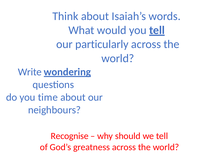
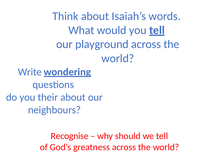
particularly: particularly -> playground (102, 44)
time: time -> their (48, 97)
